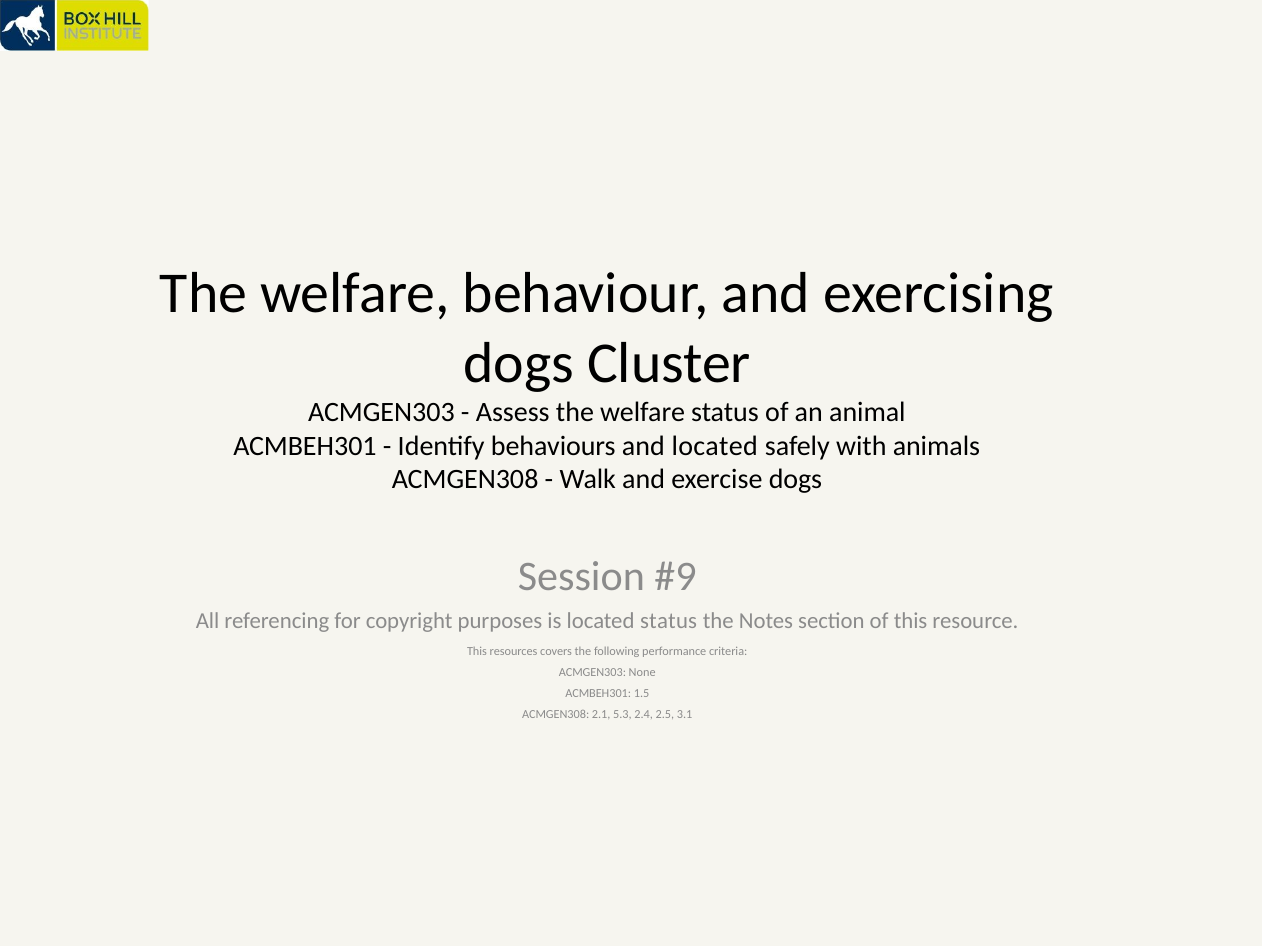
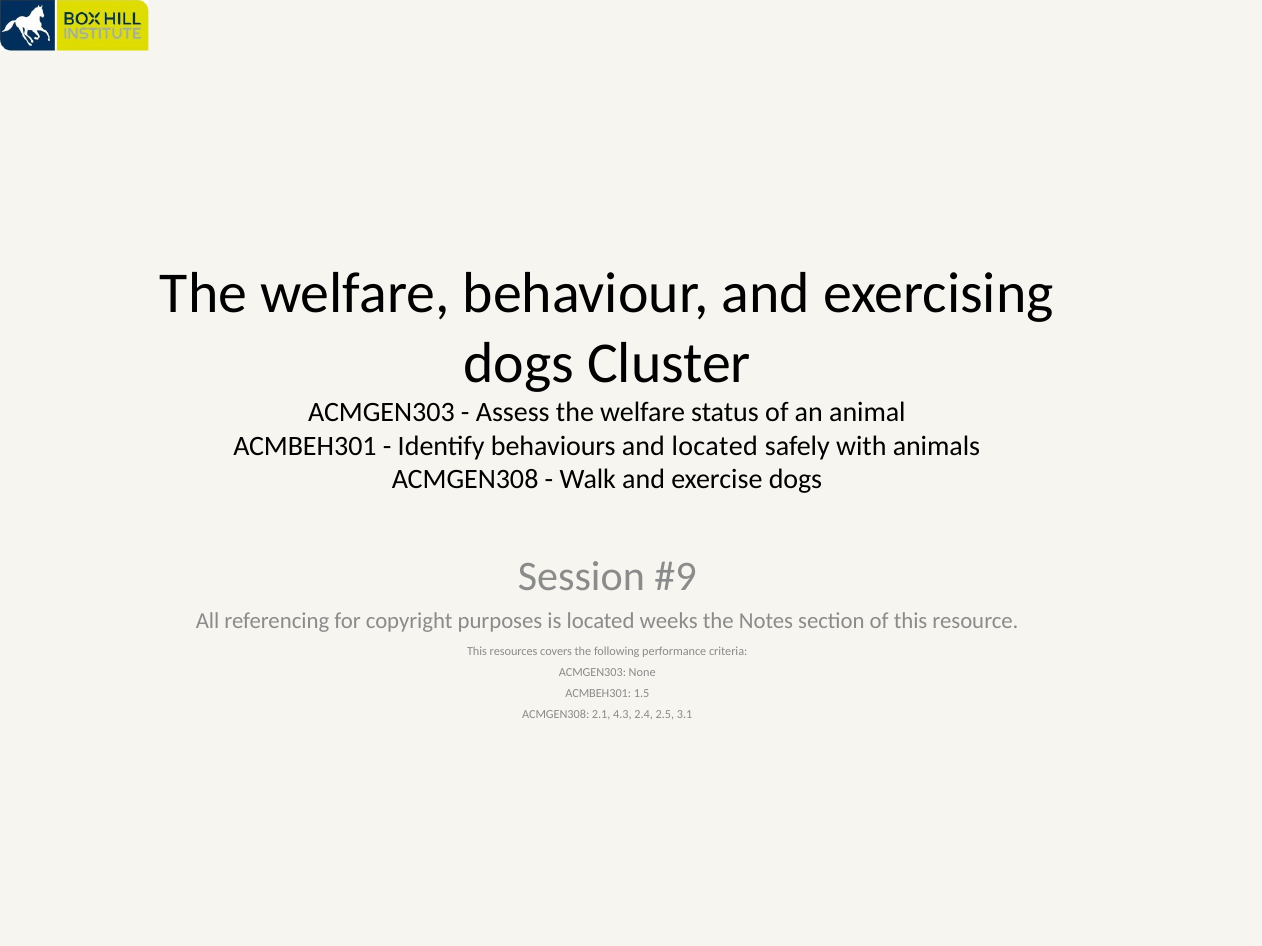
located status: status -> weeks (669, 621)
5.3: 5.3 -> 4.3 (622, 715)
